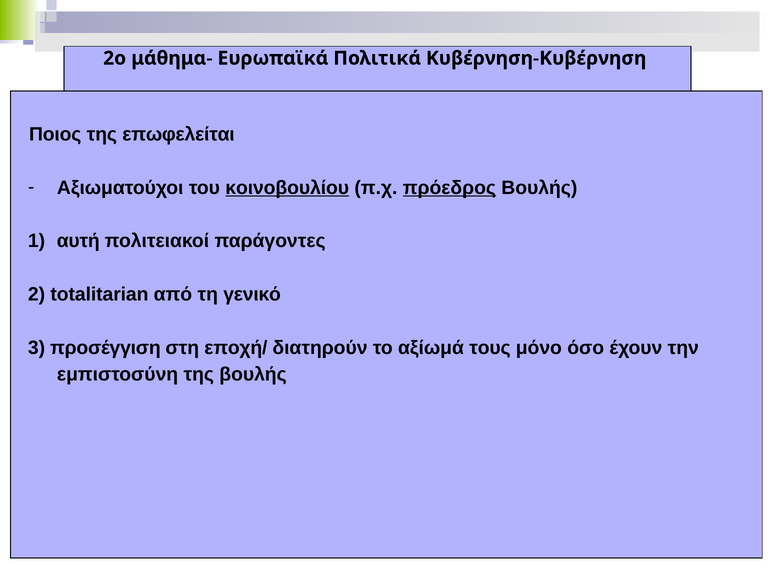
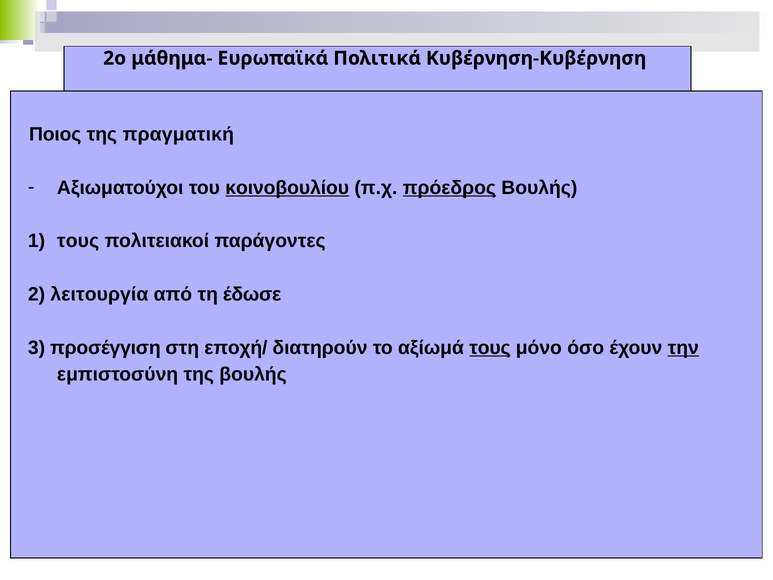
επωφελείται: επωφελείται -> πραγματική (178, 134)
αυτή: αυτή -> τους (78, 241)
totalitarian: totalitarian -> λειτουργία (99, 294)
γενικό: γενικό -> έδωσε (252, 294)
τους underline: none -> present (490, 348)
την underline: none -> present (683, 348)
